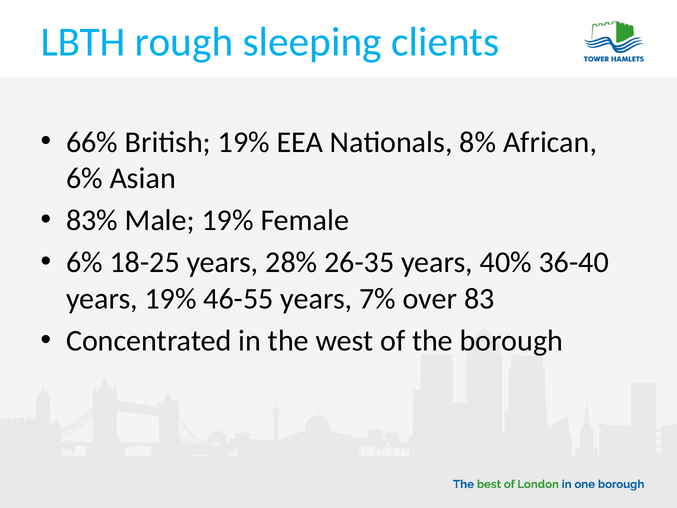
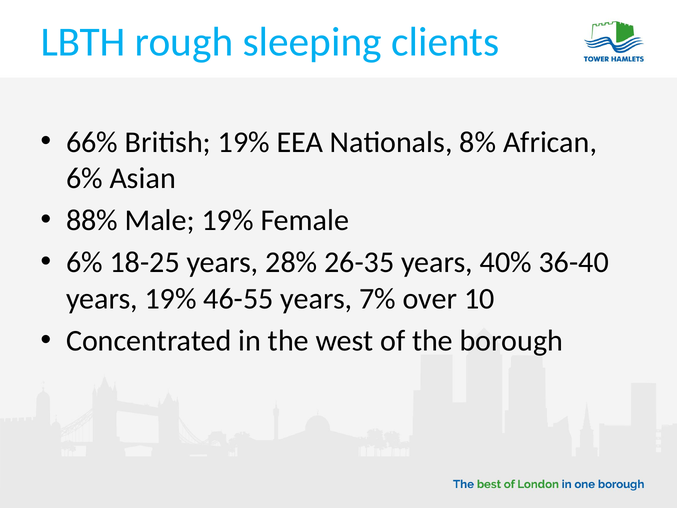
83%: 83% -> 88% (92, 220)
83: 83 -> 10 (479, 299)
